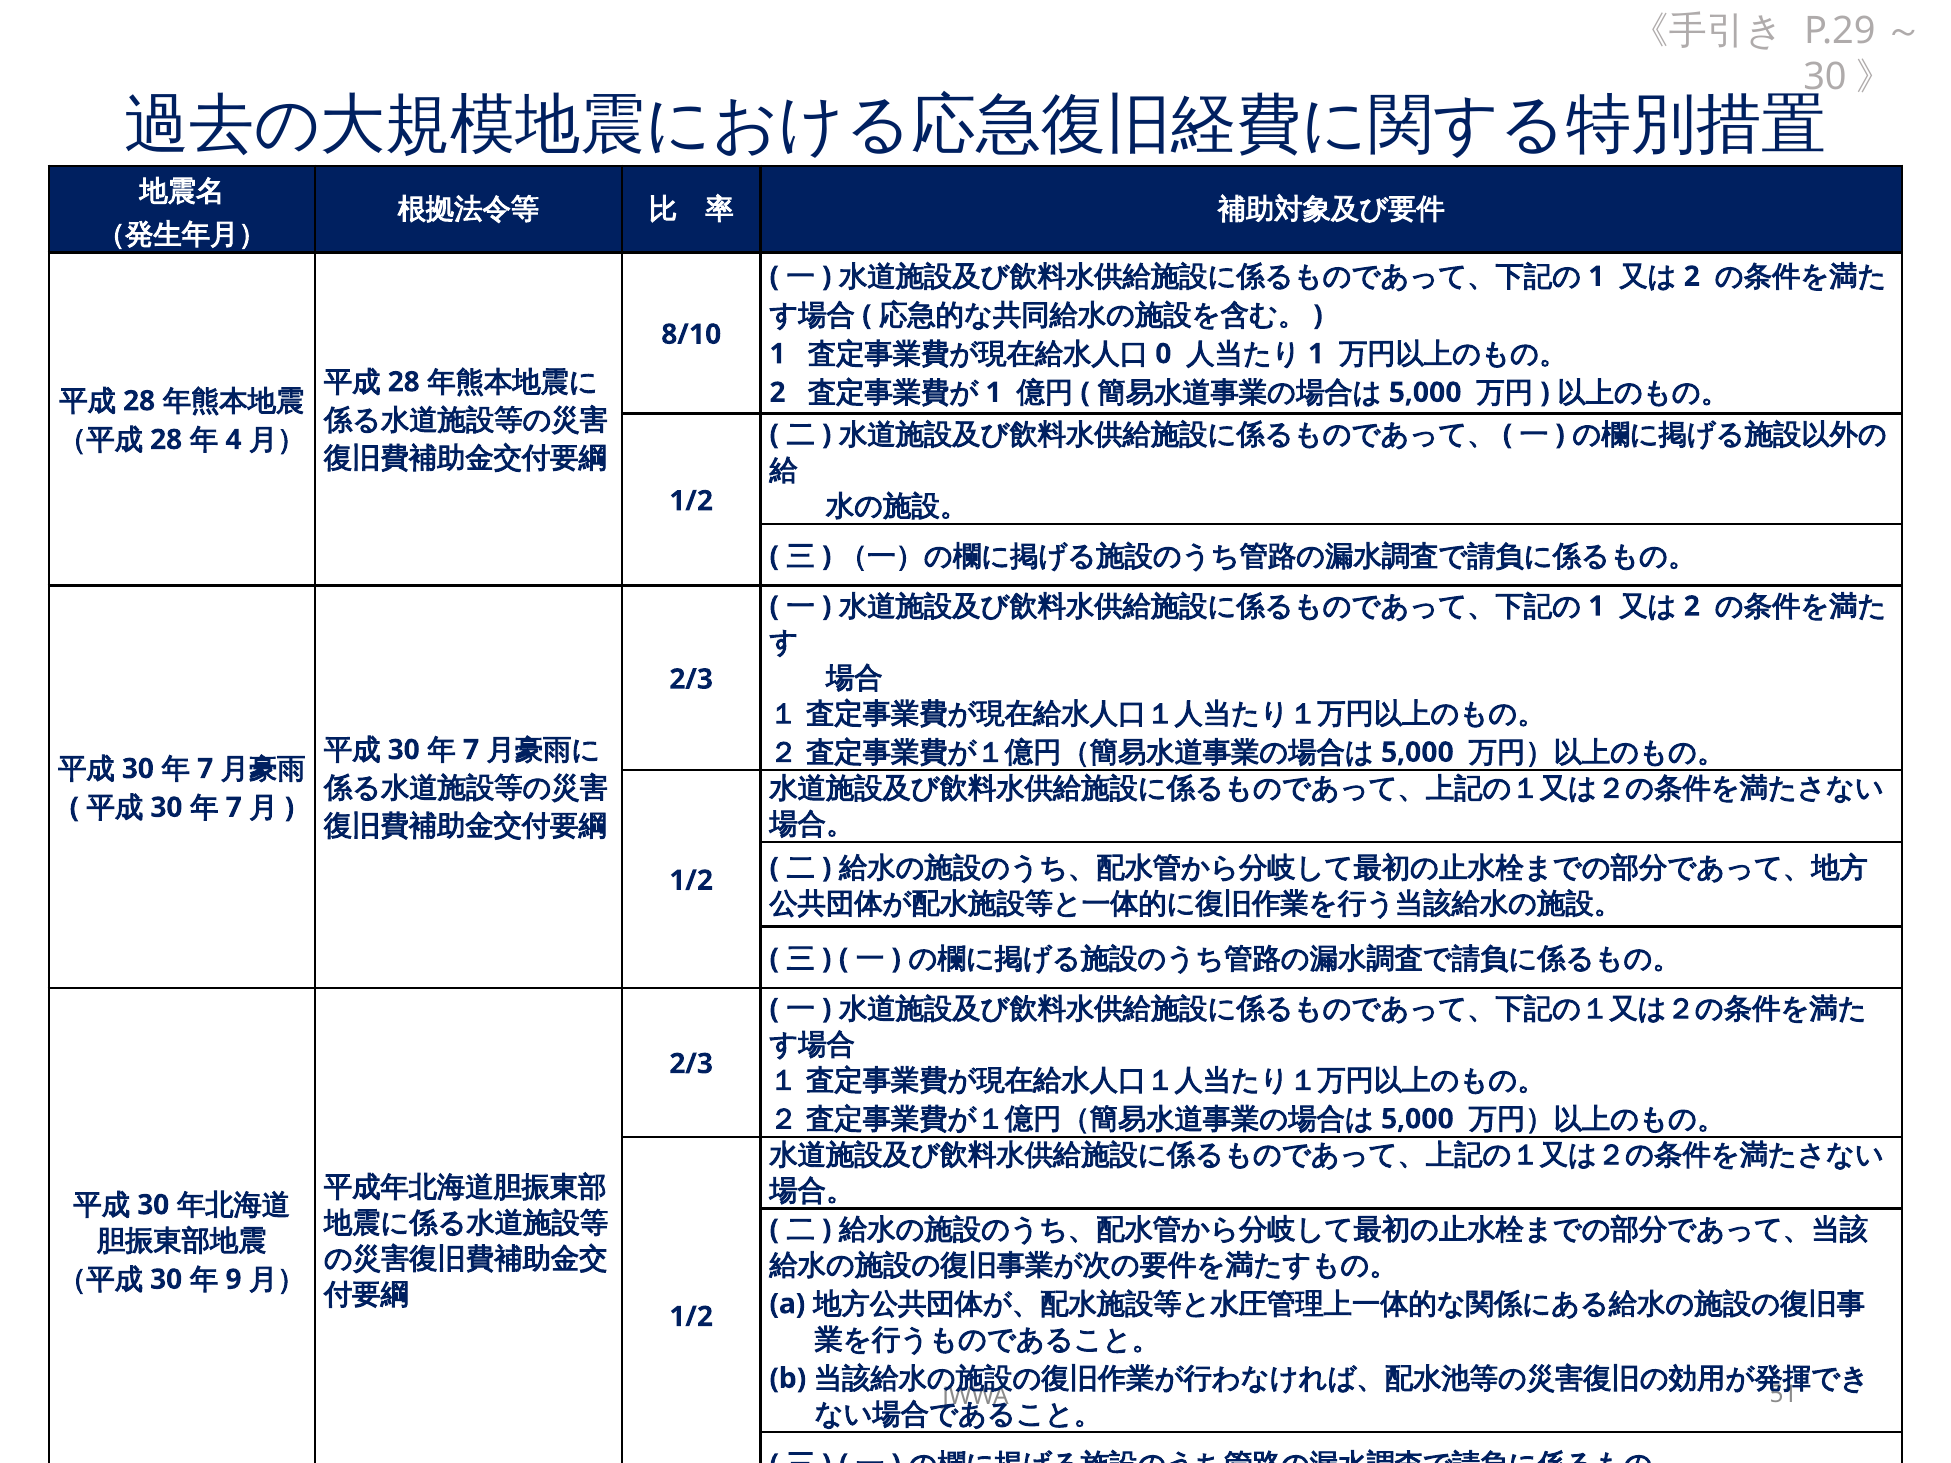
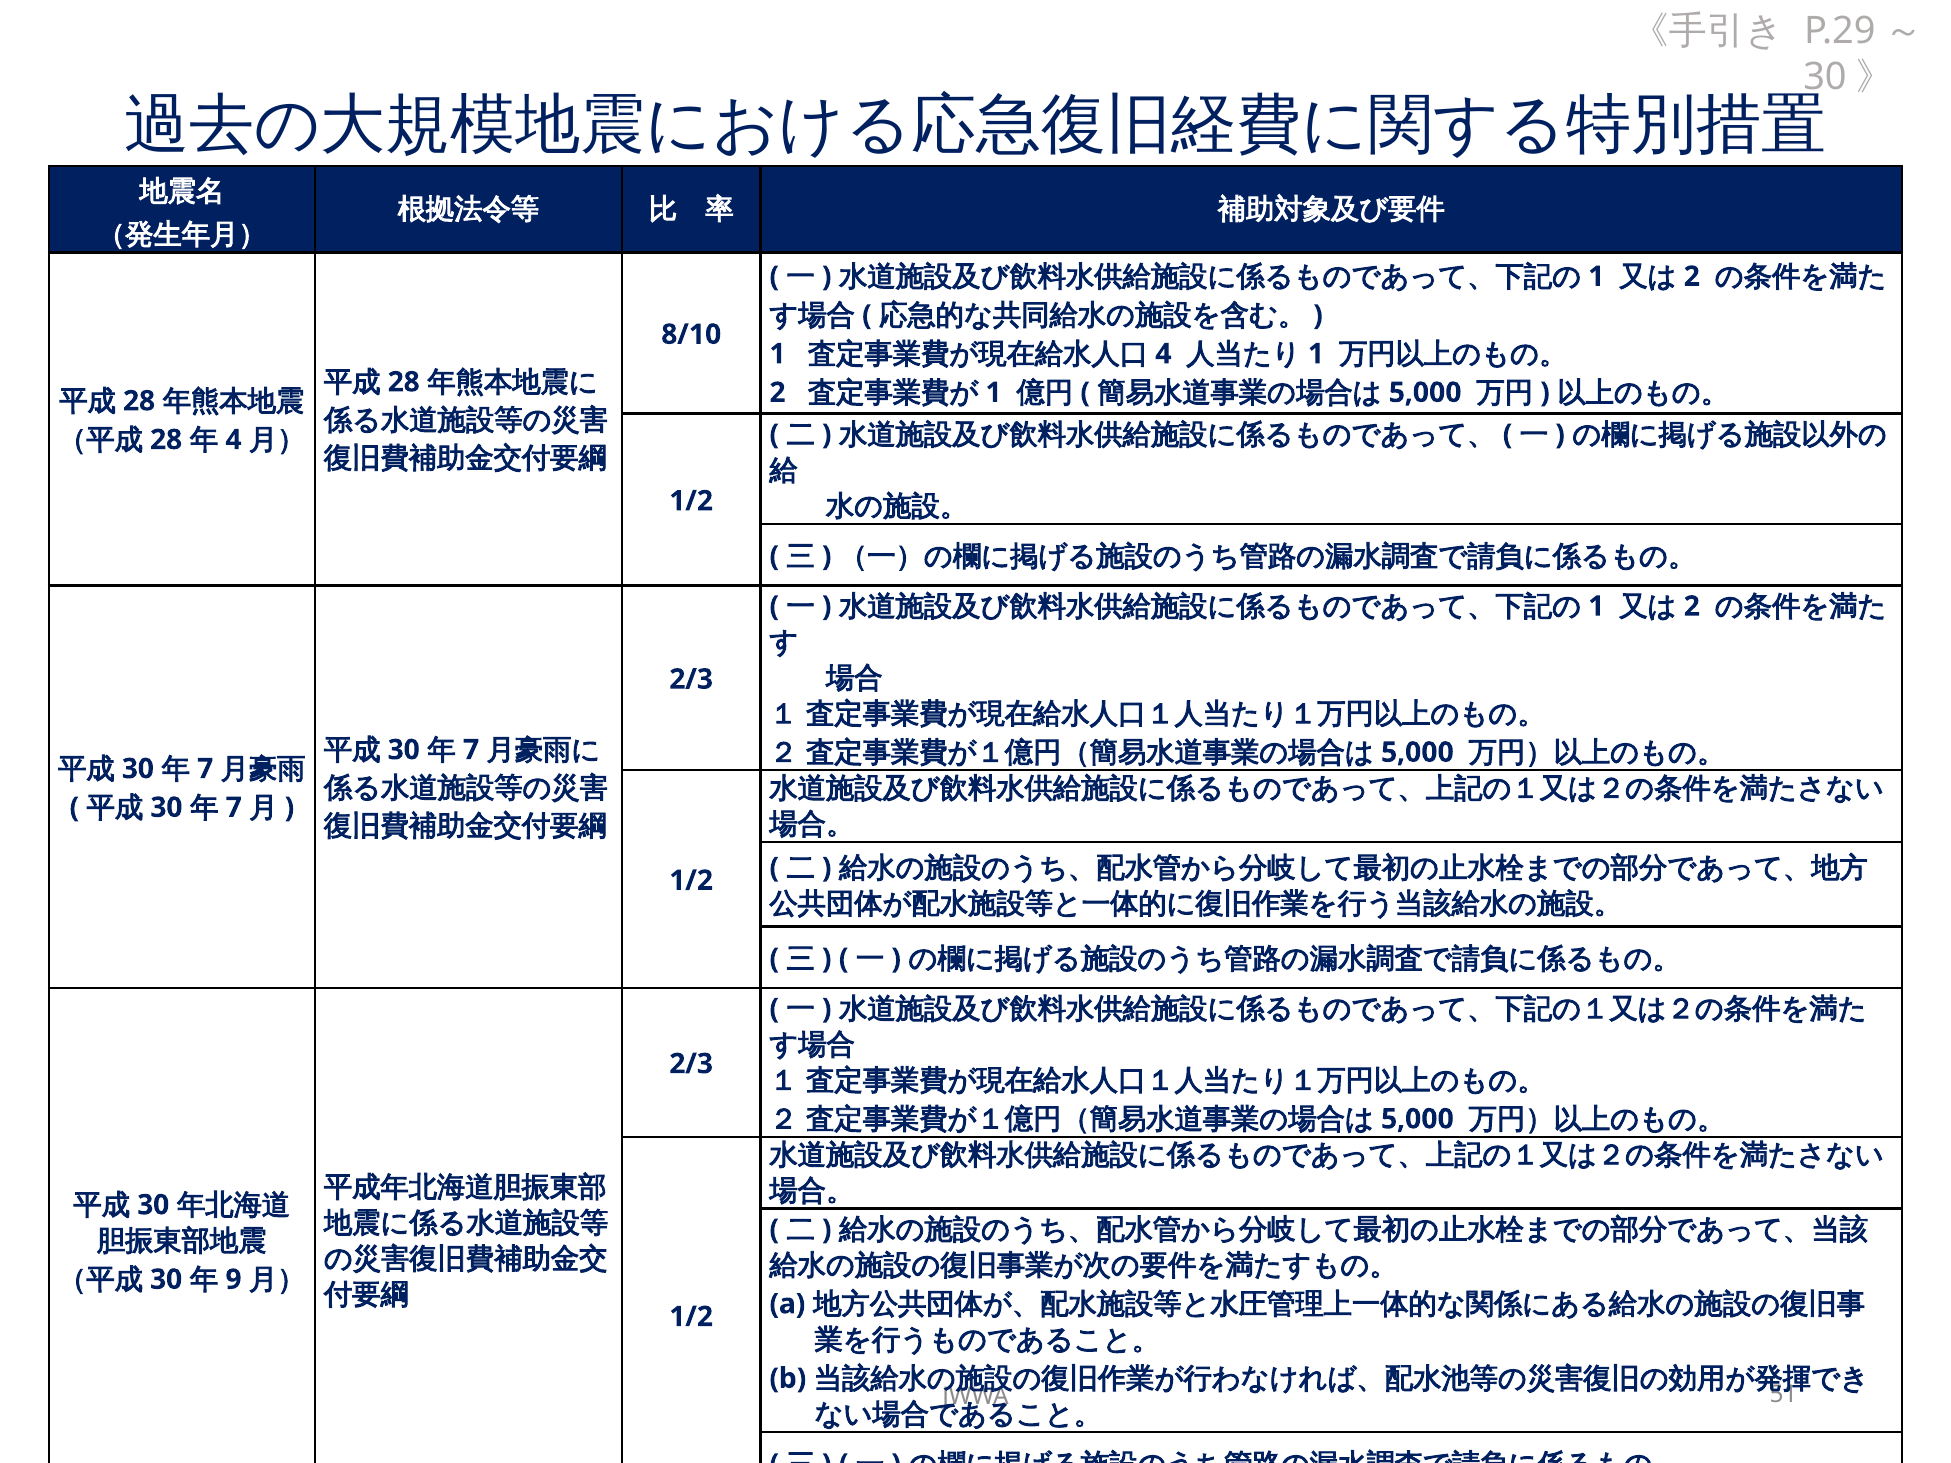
0: 0 -> 4 (1163, 354)
